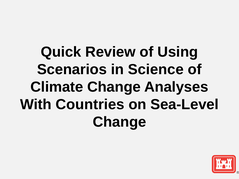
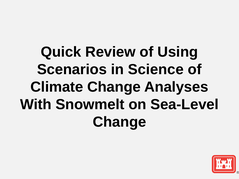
Countries: Countries -> Snowmelt (90, 105)
